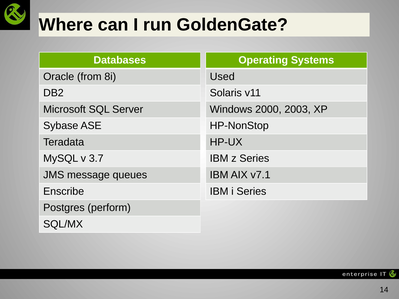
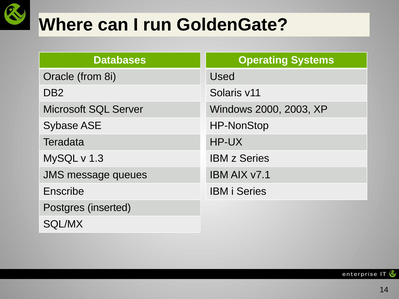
3.7: 3.7 -> 1.3 (96, 159)
perform: perform -> inserted (109, 208)
